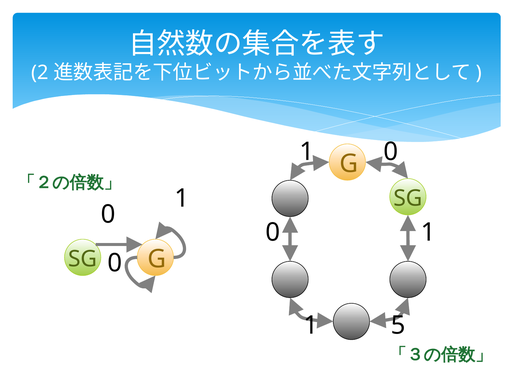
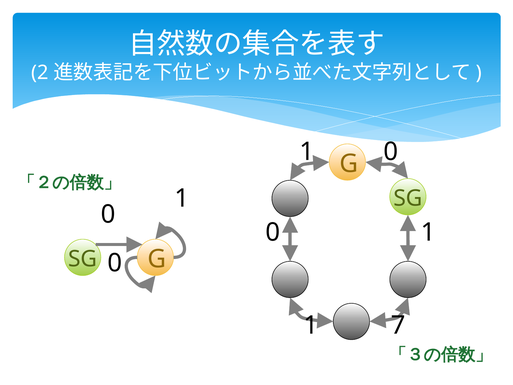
5: 5 -> 7 (398, 325)
